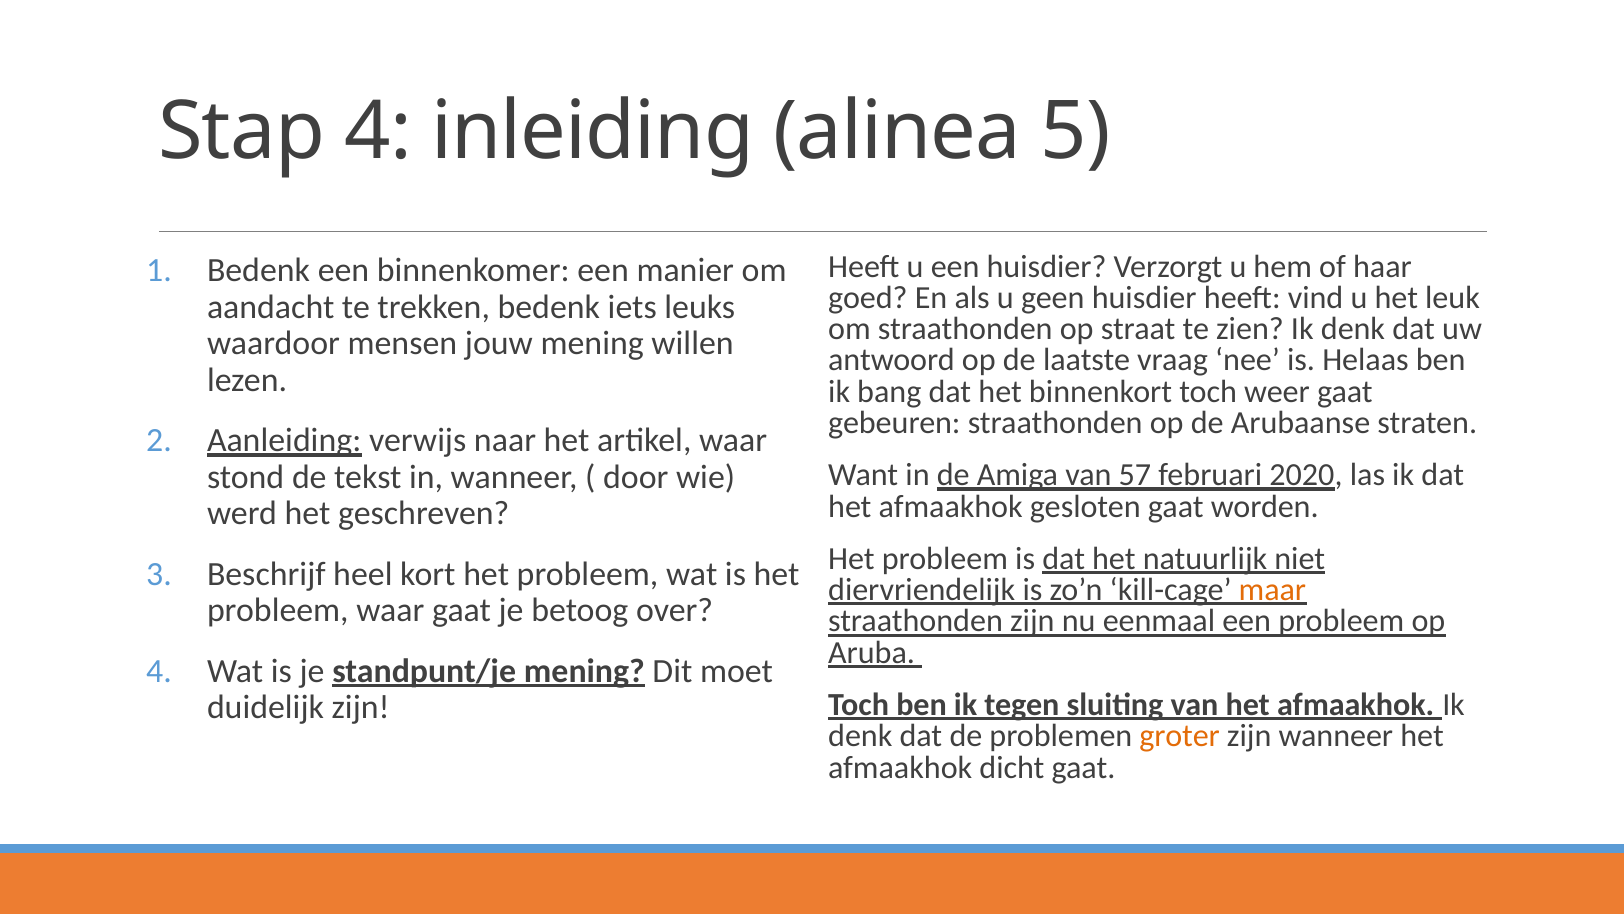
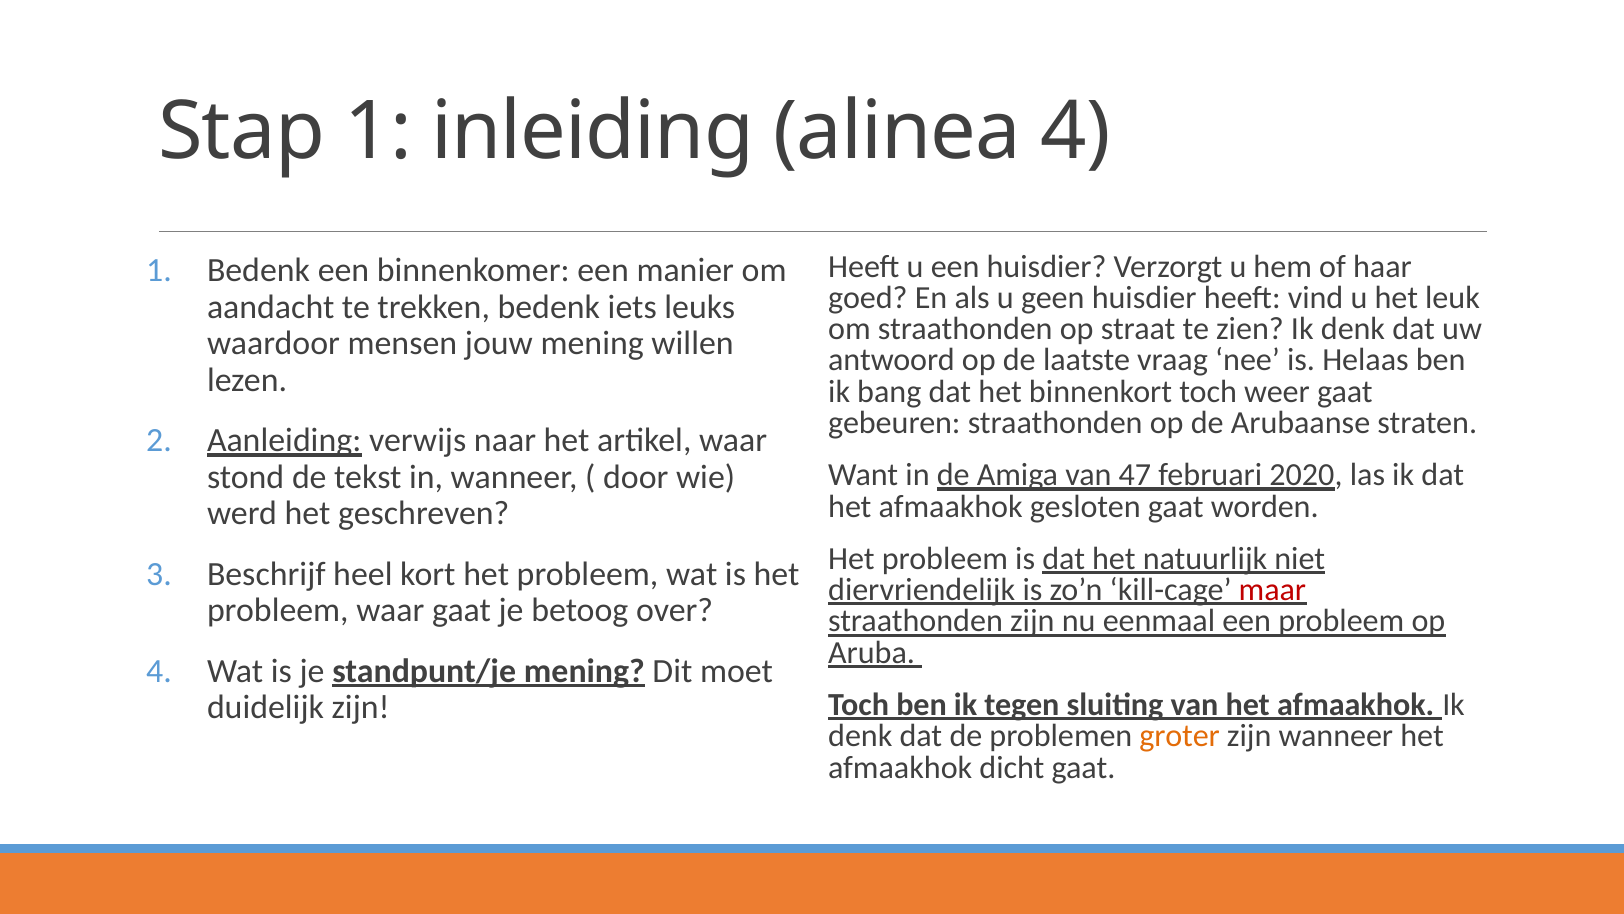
Stap 4: 4 -> 1 (378, 131)
alinea 5: 5 -> 4 (1076, 131)
57: 57 -> 47 (1135, 475)
maar colour: orange -> red (1272, 590)
